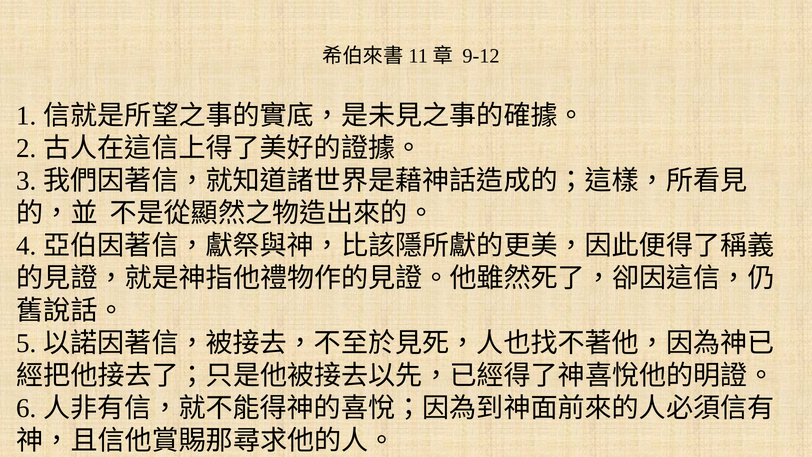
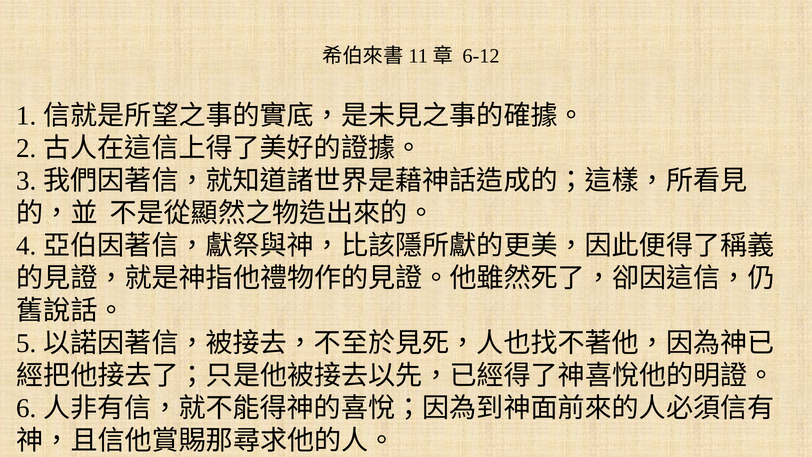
9-12: 9-12 -> 6-12 (481, 56)
